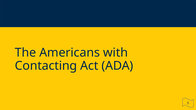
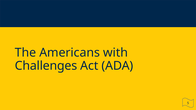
Contacting: Contacting -> Challenges (46, 66)
